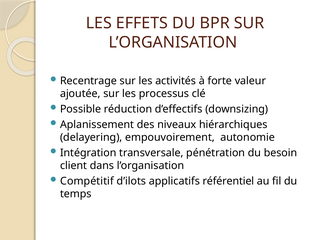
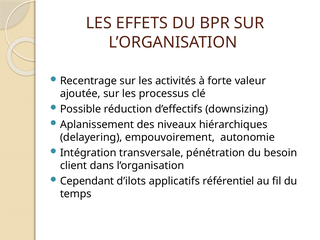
Compétitif: Compétitif -> Cependant (87, 181)
